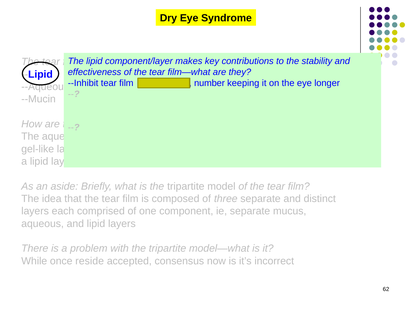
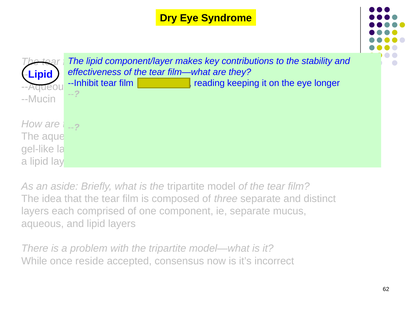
number: number -> reading (209, 83)
